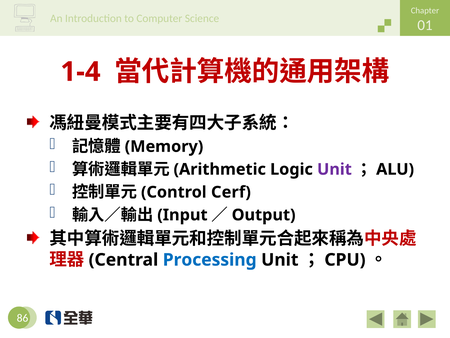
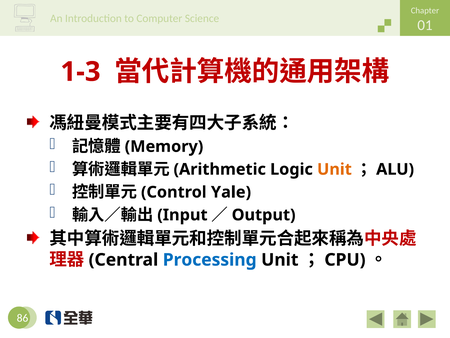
1-4: 1-4 -> 1-3 (80, 72)
Unit colour: purple -> orange (334, 169)
Cerf: Cerf -> Yale (231, 192)
